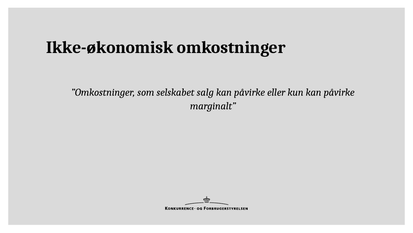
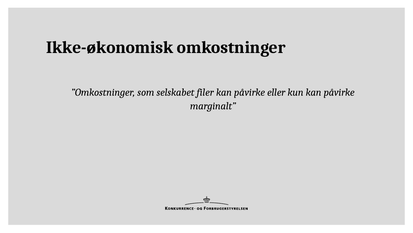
salg: salg -> filer (205, 92)
